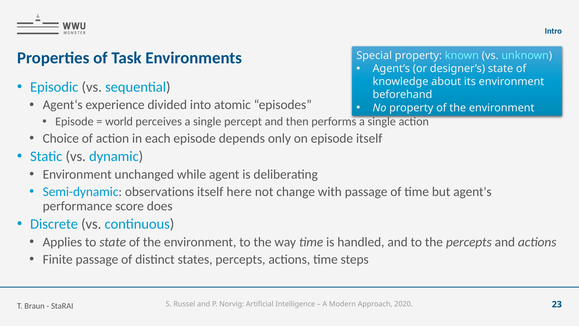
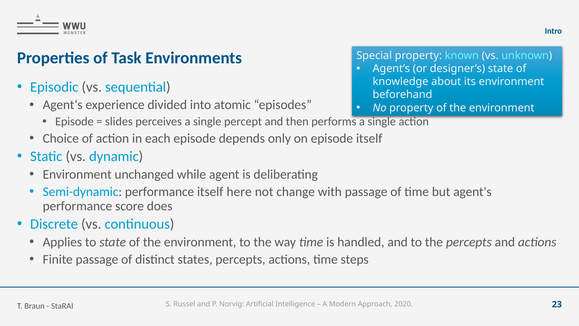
world: world -> slides (119, 121)
Semi-dynamic observations: observations -> performance (160, 191)
